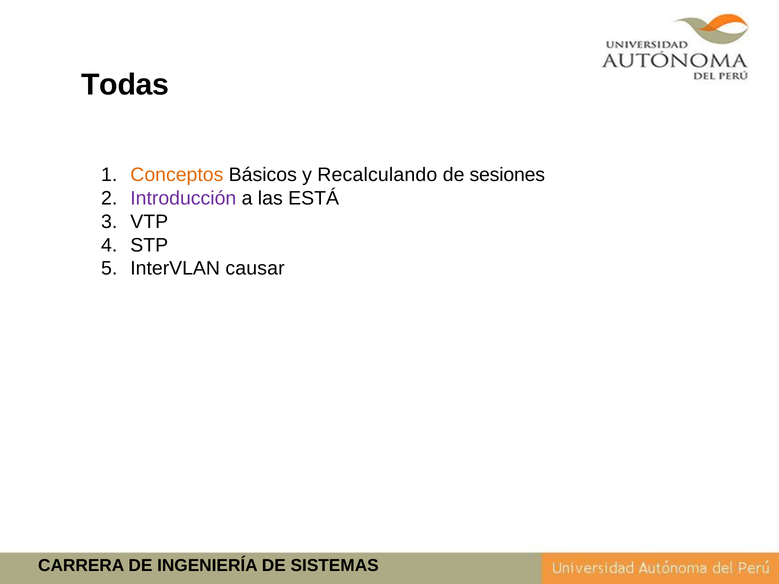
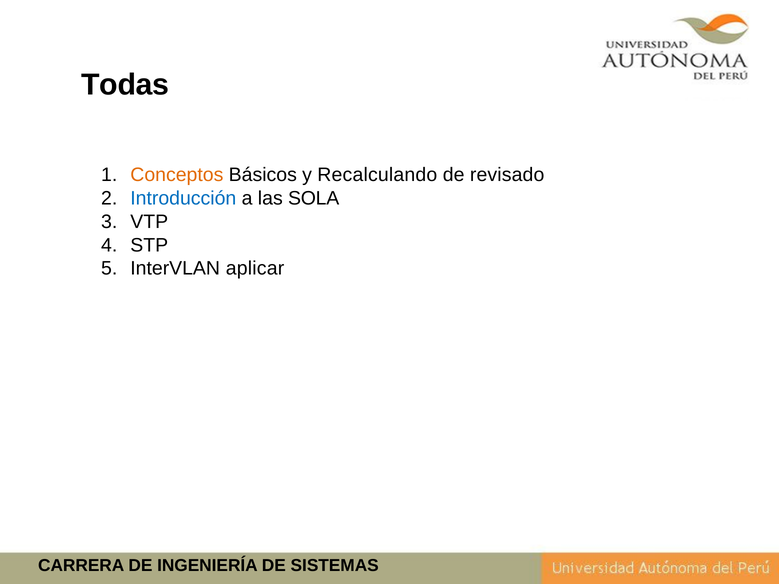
sesiones: sesiones -> revisado (507, 175)
Introducción colour: purple -> blue (183, 198)
ESTÁ: ESTÁ -> SOLA (314, 198)
causar: causar -> aplicar (255, 269)
